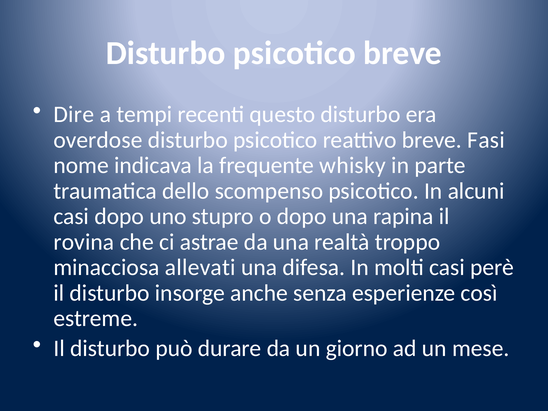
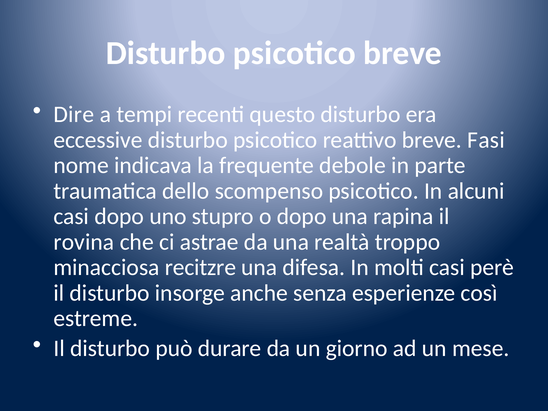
overdose: overdose -> eccessive (98, 140)
whisky: whisky -> debole (353, 165)
allevati: allevati -> recitzre (200, 267)
